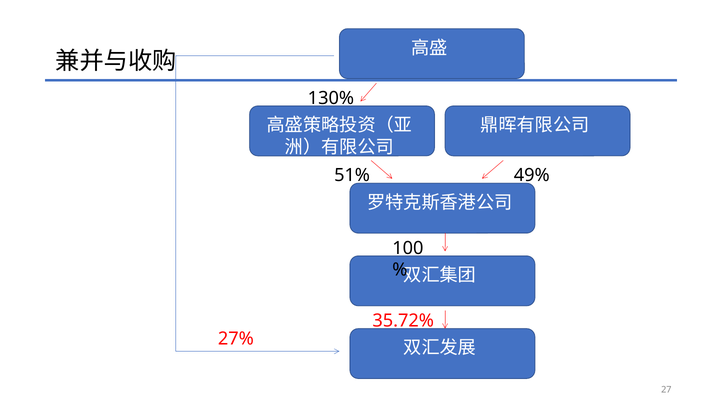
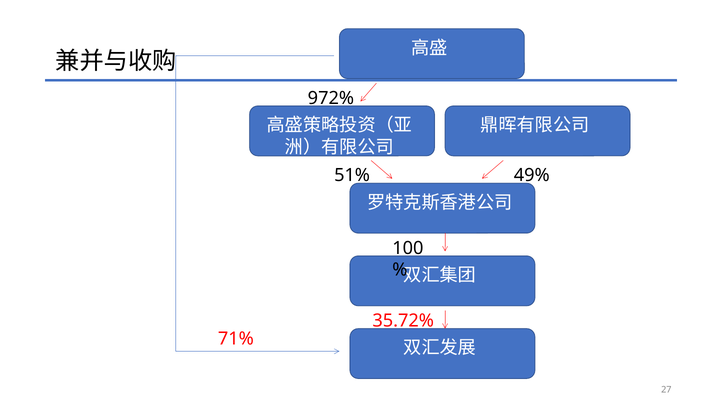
130%: 130% -> 972% (331, 98)
27%: 27% -> 71% (236, 339)
